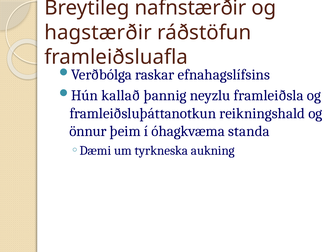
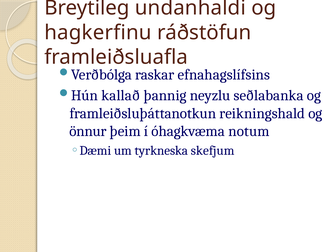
nafnstærðir: nafnstærðir -> undanhaldi (190, 8)
hagstærðir: hagstærðir -> hagkerfinu (98, 33)
framleiðsla: framleiðsla -> seðlabanka (269, 95)
standa: standa -> notum (249, 131)
aukning: aukning -> skefjum (213, 151)
